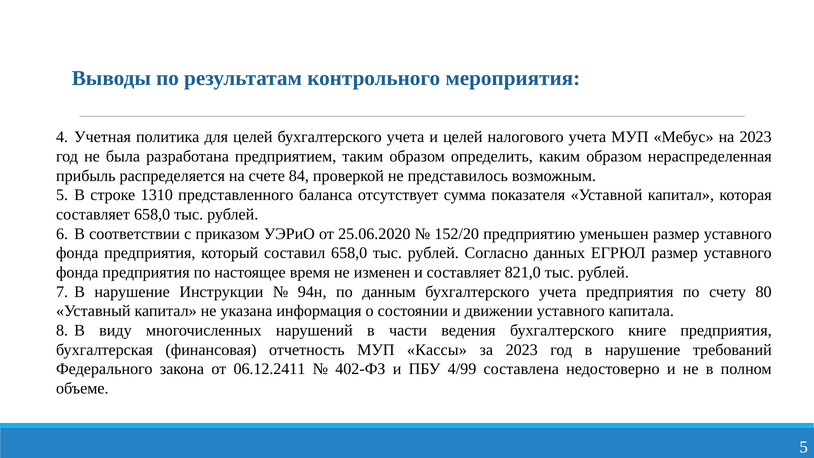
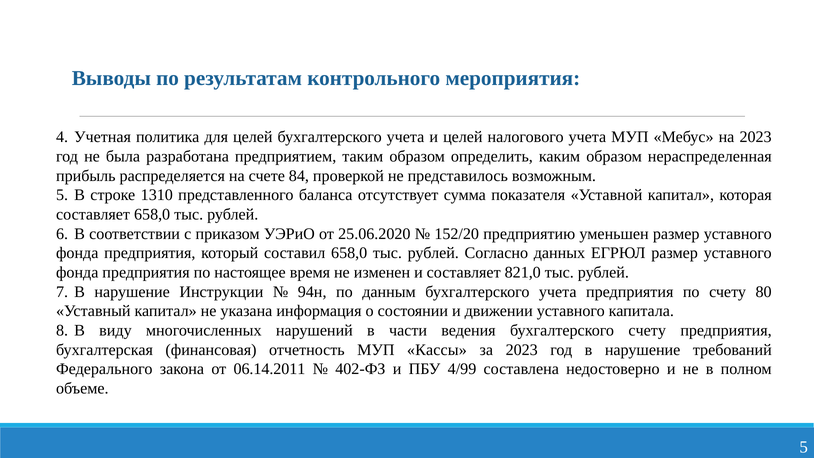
бухгалтерского книге: книге -> счету (647, 330)
06.12.2411: 06.12.2411 -> 06.14.2011 (269, 369)
